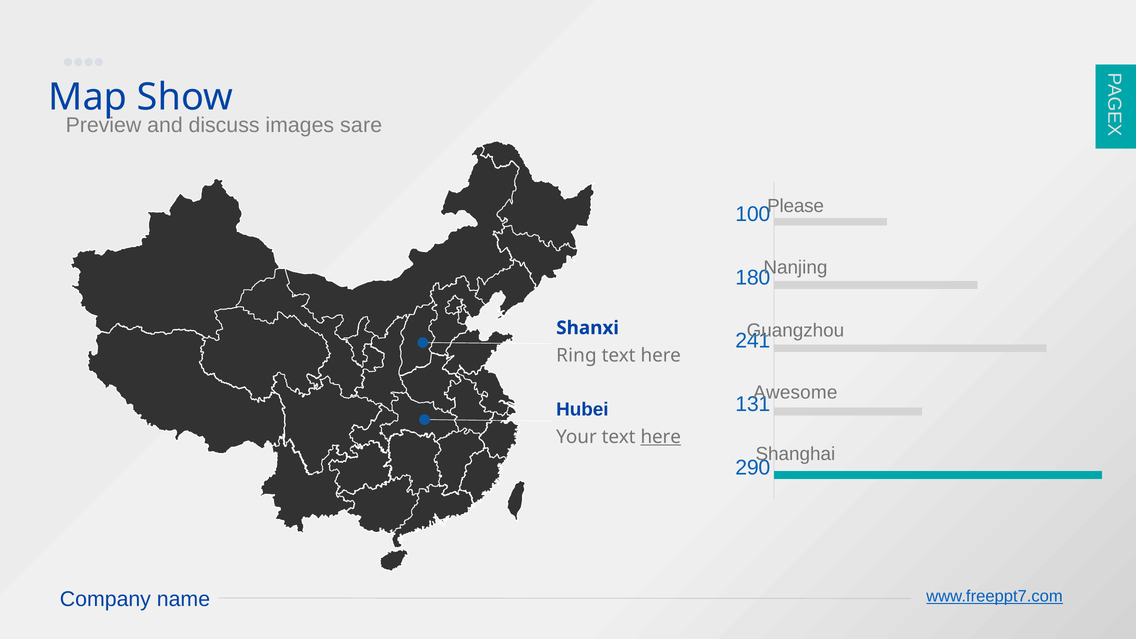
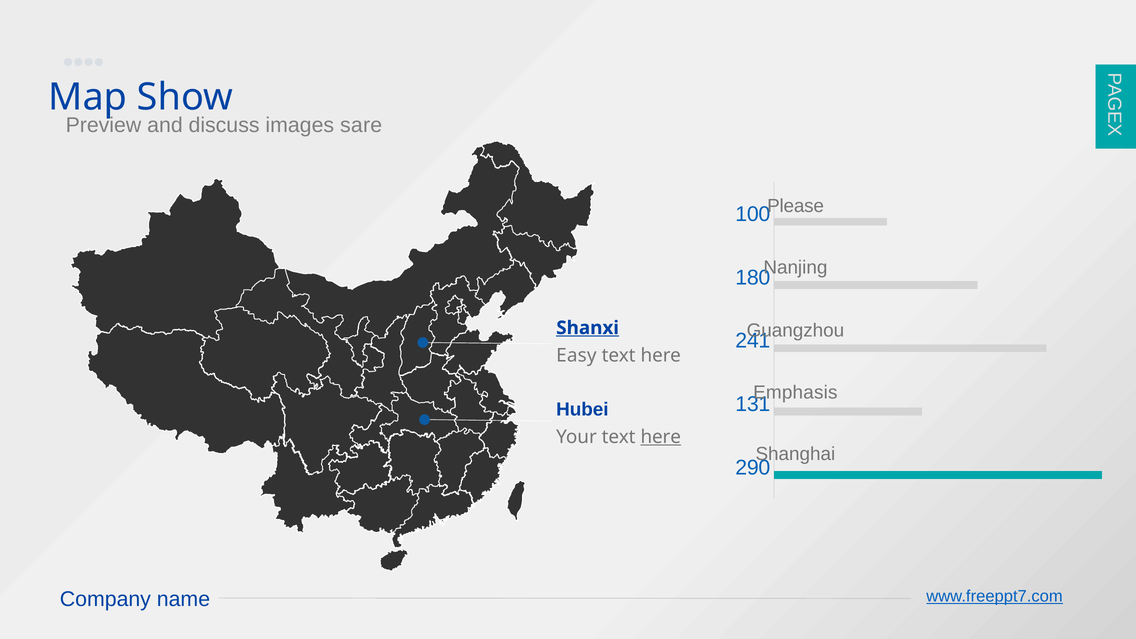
Shanxi underline: none -> present (588, 328)
Ring: Ring -> Easy (576, 355)
Awesome: Awesome -> Emphasis (795, 392)
